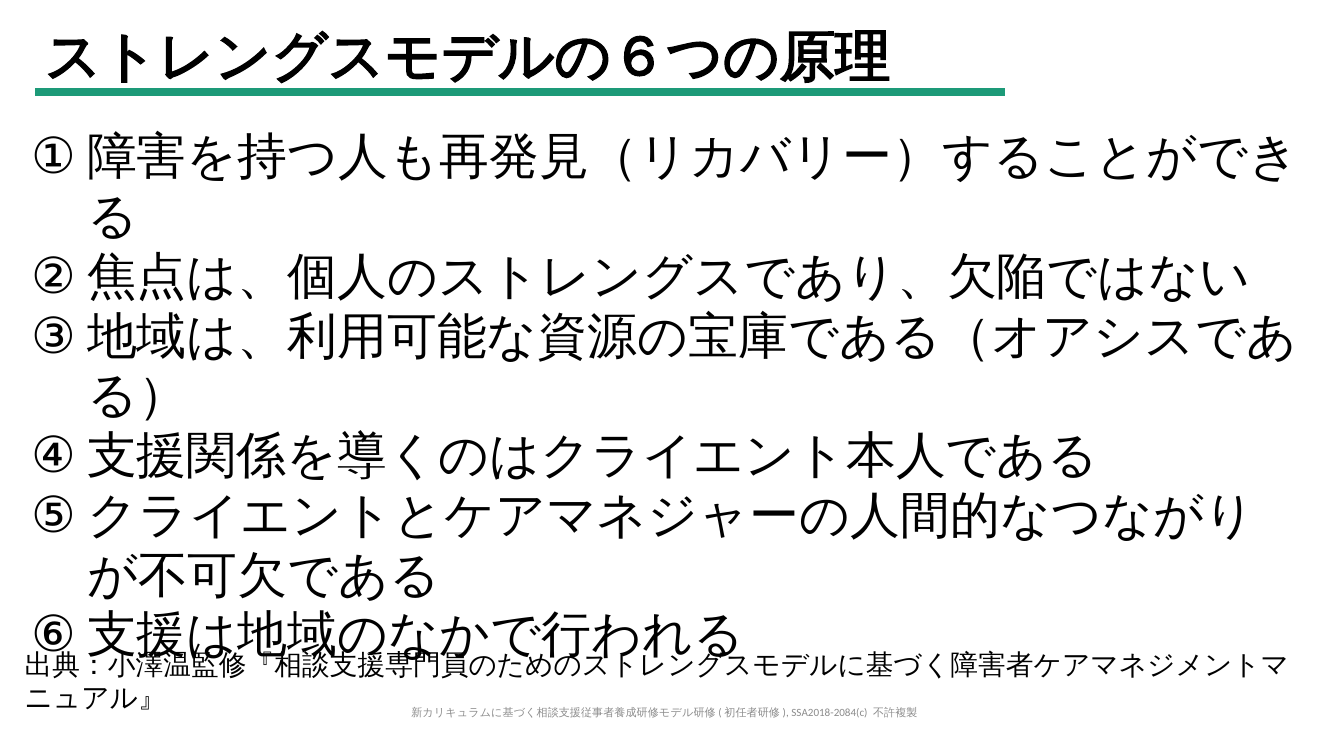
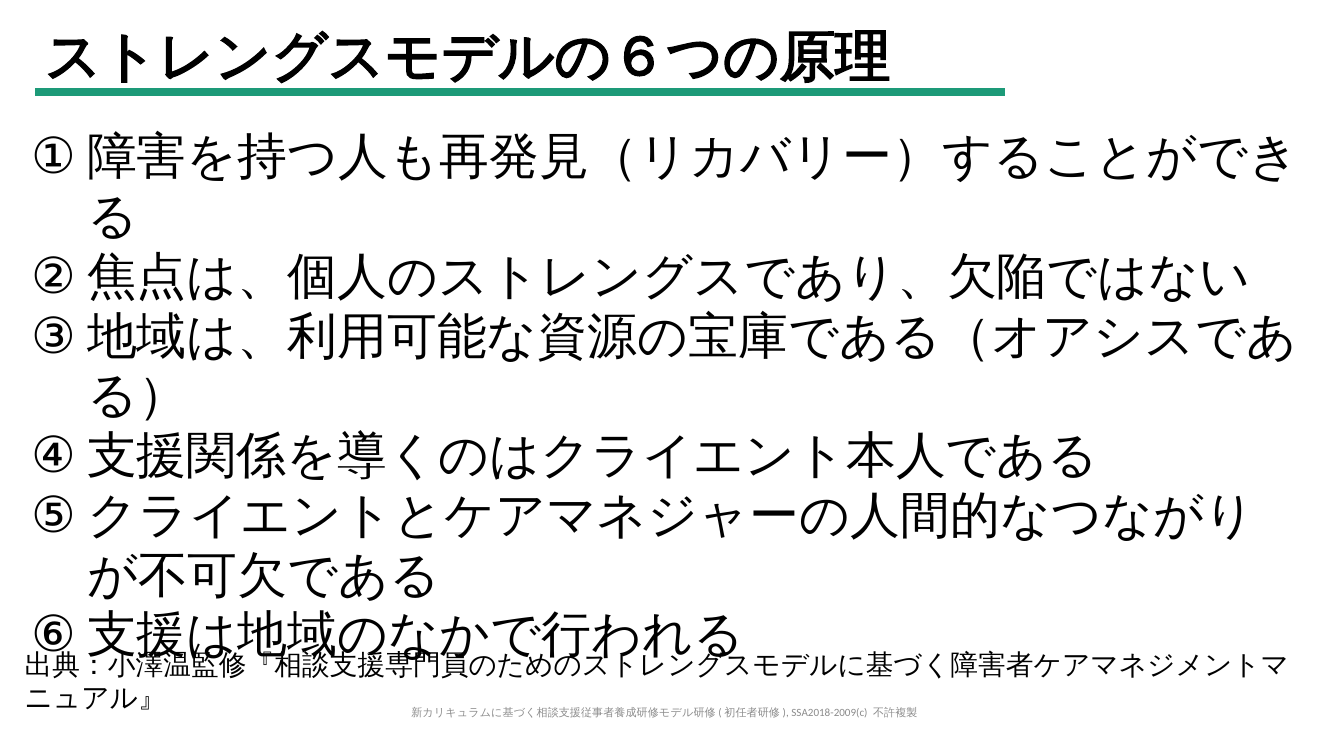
SSA2018-2084(c: SSA2018-2084(c -> SSA2018-2009(c (829, 714)
